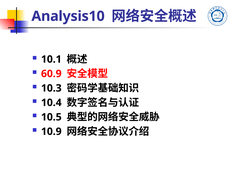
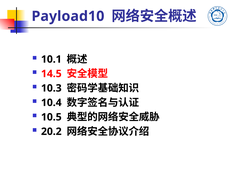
Analysis10: Analysis10 -> Payload10 (68, 16)
60.9: 60.9 -> 14.5 (51, 74)
10.9: 10.9 -> 20.2 (51, 132)
